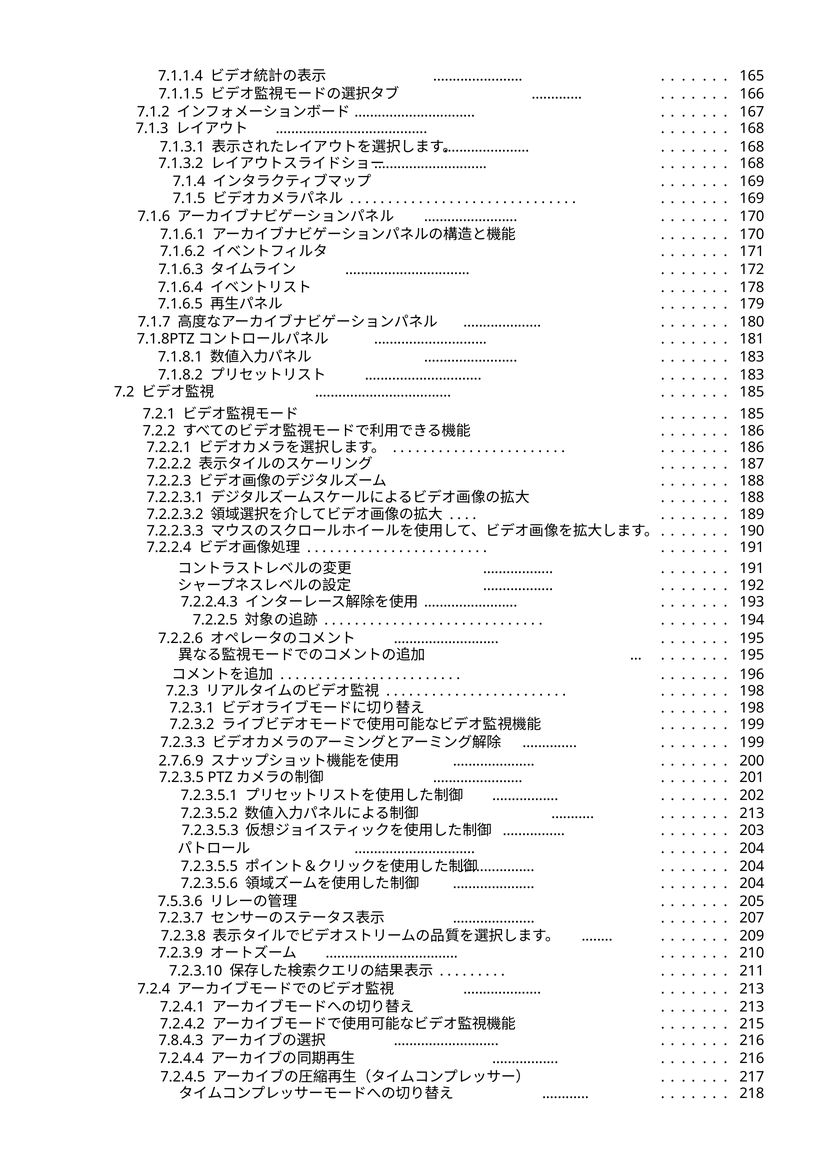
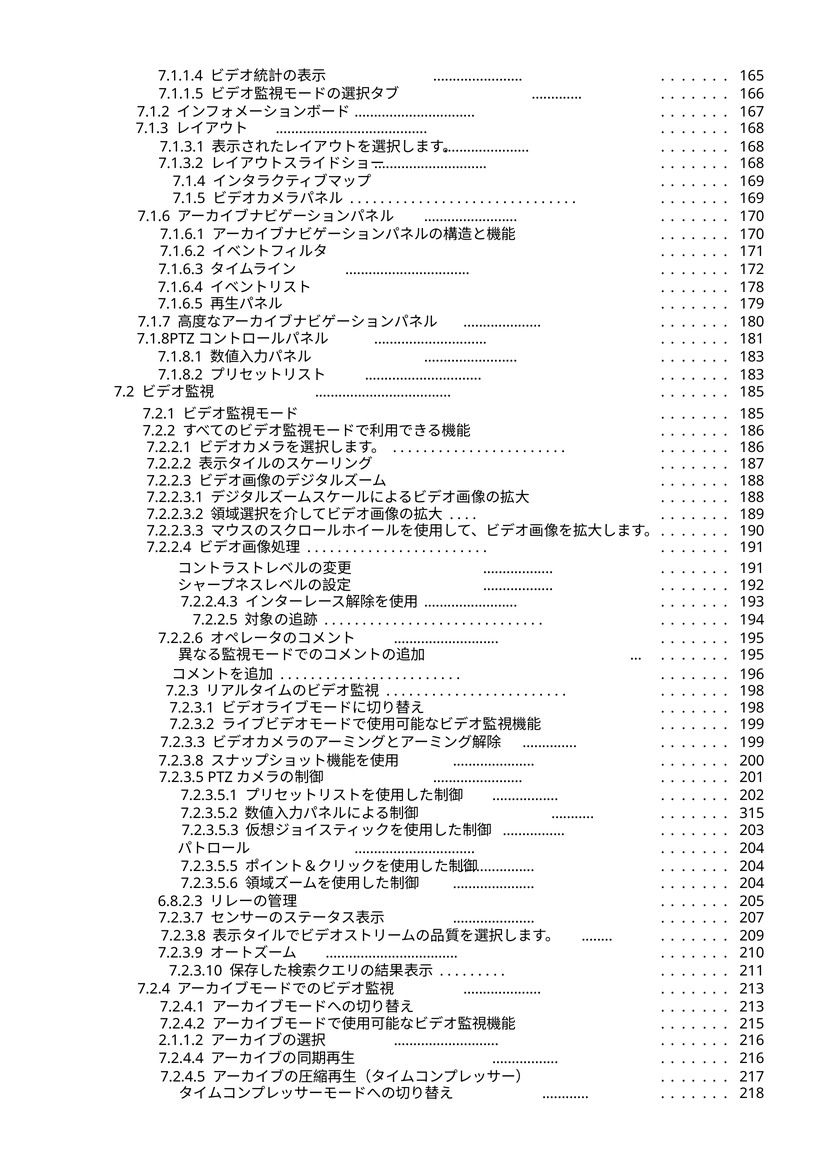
2.7.6.9: 2.7.6.9 -> 7.2.3.8 (181, 761)
213: 213 -> 315 (752, 814)
7.5.3.6: 7.5.3.6 -> 6.8.2.3 (180, 902)
7.8.4.3: 7.8.4.3 -> 2.1.1.2 (181, 1041)
